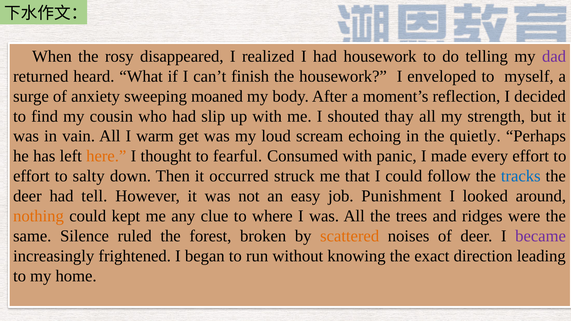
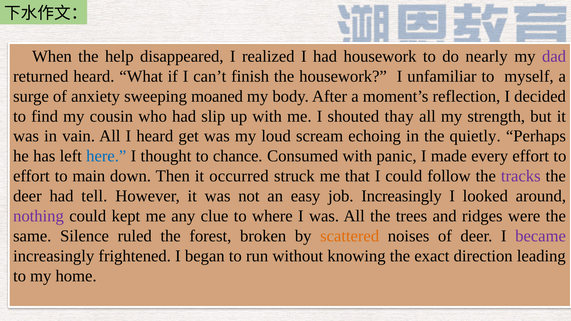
rosy: rosy -> help (119, 56)
telling: telling -> nearly (487, 56)
enveloped: enveloped -> unfamiliar (442, 76)
I warm: warm -> heard (155, 136)
here colour: orange -> blue (106, 156)
fearful: fearful -> chance (238, 156)
salty: salty -> main (89, 176)
tracks colour: blue -> purple (521, 176)
job Punishment: Punishment -> Increasingly (402, 196)
nothing colour: orange -> purple (38, 216)
